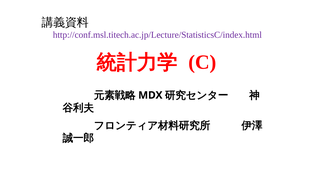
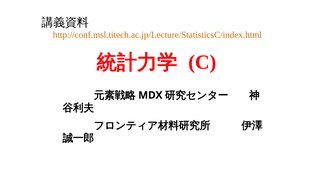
http://conf.msl.titech.ac.jp/Lecture/StatisticsC/index.html colour: purple -> orange (157, 35)
